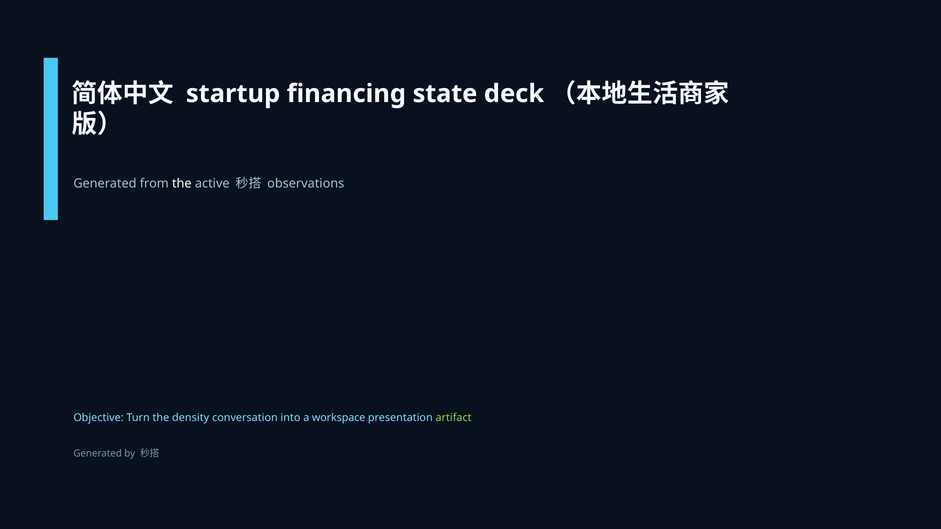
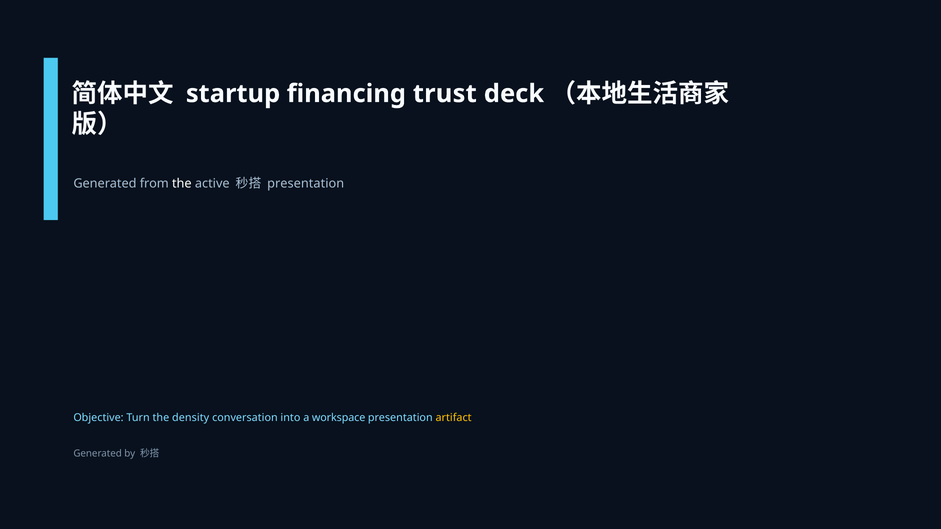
state: state -> trust (445, 94)
observations: observations -> presentation (306, 184)
artifact colour: light green -> yellow (454, 418)
